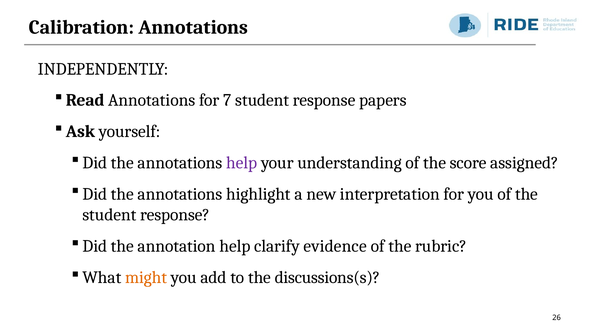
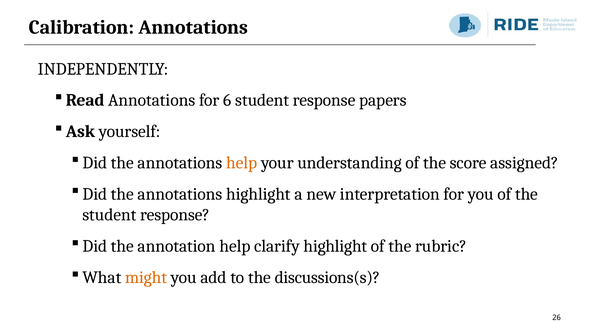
7: 7 -> 6 (227, 100)
help colour: purple -> orange (242, 163)
clarify evidence: evidence -> highlight (335, 246)
